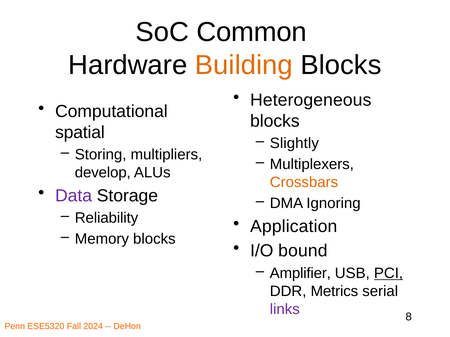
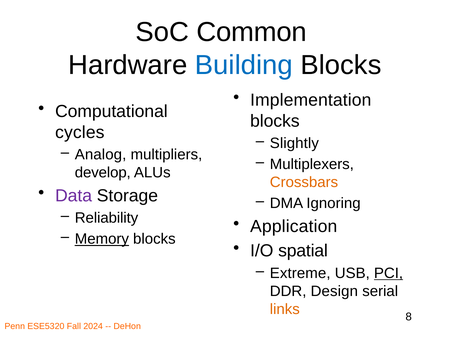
Building colour: orange -> blue (244, 65)
Heterogeneous: Heterogeneous -> Implementation (311, 100)
spatial: spatial -> cycles (80, 132)
Storing: Storing -> Analog (101, 155)
Memory underline: none -> present (102, 239)
bound: bound -> spatial (303, 251)
Amplifier: Amplifier -> Extreme (300, 274)
Metrics: Metrics -> Design (334, 292)
links colour: purple -> orange (285, 310)
